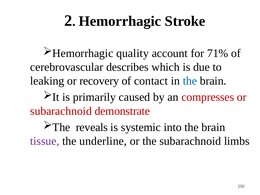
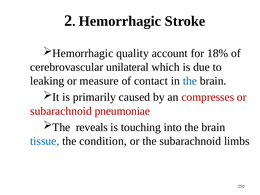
71%: 71% -> 18% (218, 53)
describes: describes -> unilateral (127, 67)
recovery: recovery -> measure (99, 81)
demonstrate: demonstrate -> pneumoniae (122, 111)
systemic: systemic -> touching (141, 127)
tissue colour: purple -> blue (45, 141)
underline: underline -> condition (103, 141)
